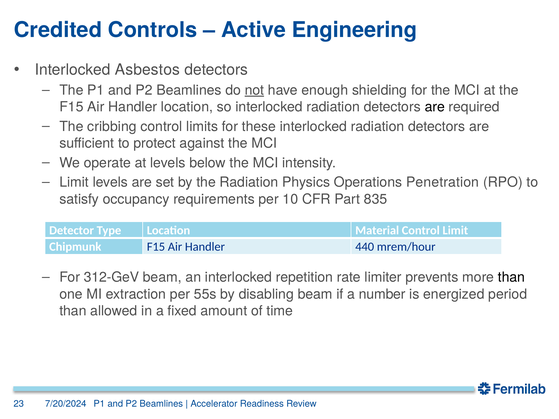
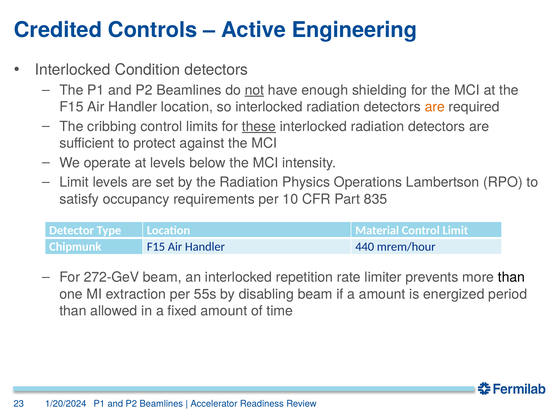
Asbestos: Asbestos -> Condition (148, 70)
are colour: black -> orange (435, 107)
these underline: none -> present (259, 127)
Penetration: Penetration -> Lambertson (443, 182)
312-GeV: 312-GeV -> 272-GeV (111, 277)
a number: number -> amount (382, 294)
7/20/2024: 7/20/2024 -> 1/20/2024 (66, 404)
